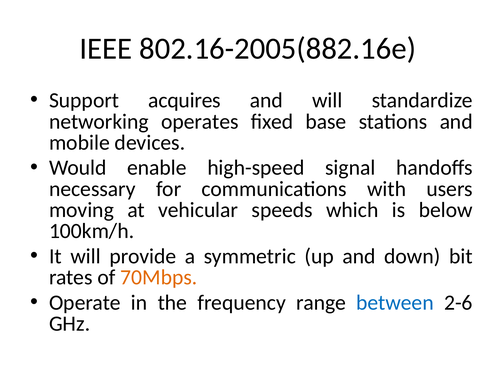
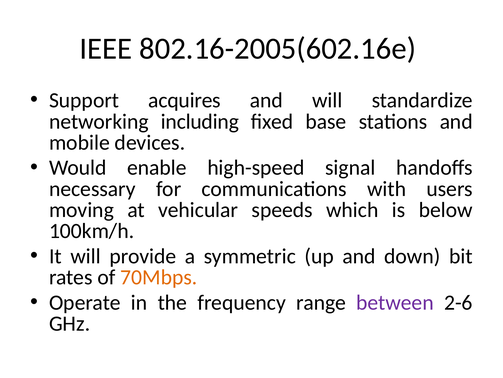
802.16-2005(882.16e: 802.16-2005(882.16e -> 802.16-2005(602.16e (278, 49)
operates: operates -> including (200, 121)
between colour: blue -> purple (395, 302)
